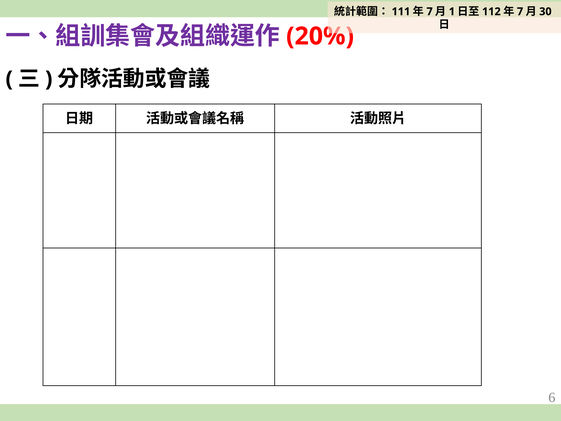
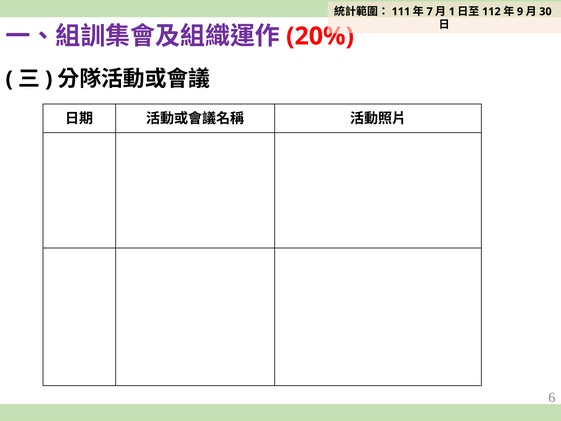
7: 7 -> 9 (520, 12)
